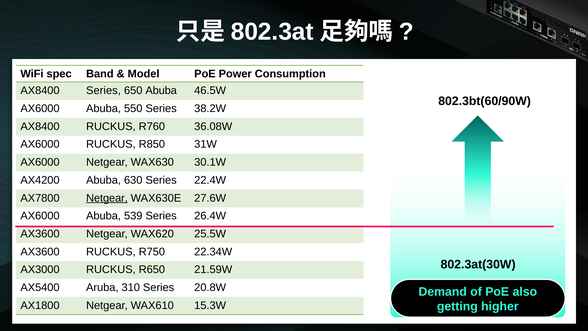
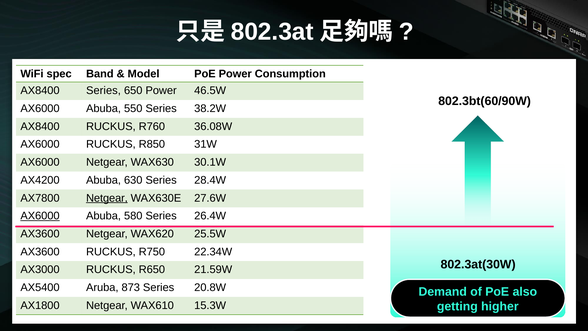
650 Abuba: Abuba -> Power (161, 91)
22.4W: 22.4W -> 28.4W (210, 180)
AX6000 underline: none -> present (40, 216)
539: 539 -> 580 (133, 216)
310: 310 -> 873 (131, 287)
